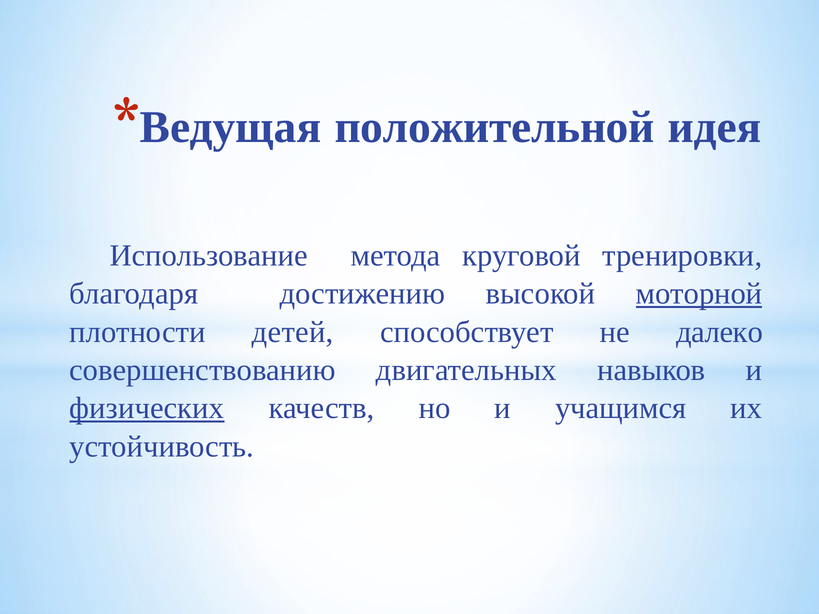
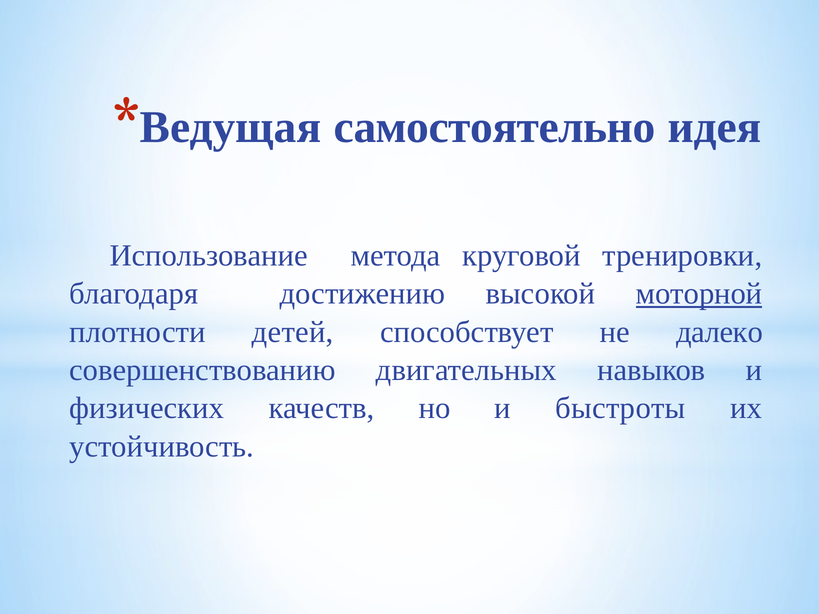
положительной: положительной -> самостоятельно (495, 128)
физических underline: present -> none (147, 408)
учащимся: учащимся -> быстроты (621, 408)
